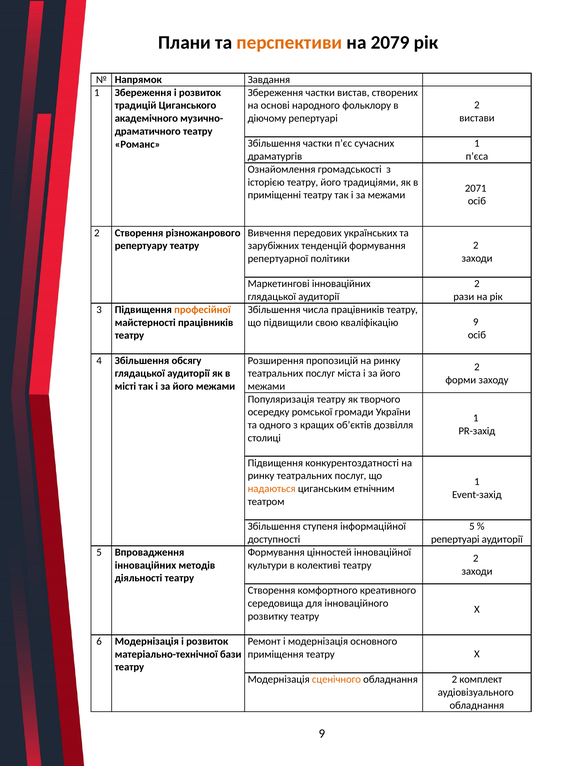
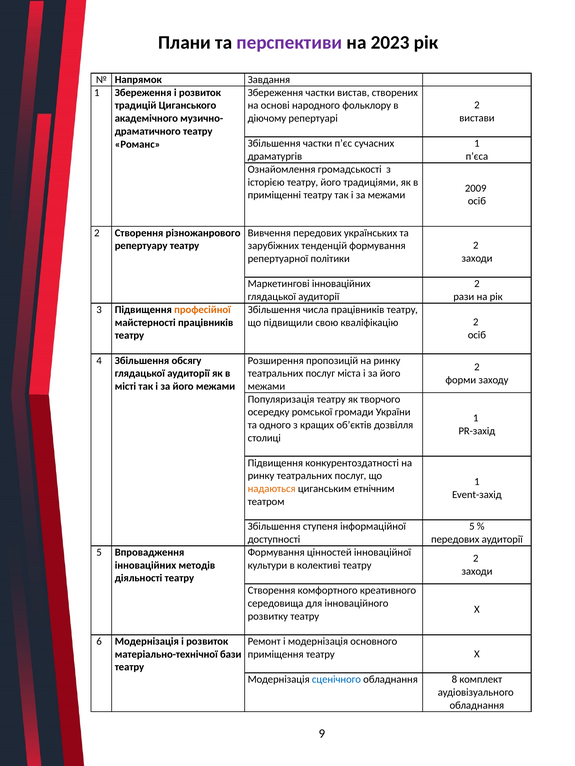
перспективи colour: orange -> purple (289, 42)
2079: 2079 -> 2023 (390, 42)
2071: 2071 -> 2009 (476, 188)
кваліфікацію 9: 9 -> 2 (476, 322)
репертуарі: репертуарі -> передових (455, 540)
сценічного colour: orange -> blue (336, 680)
обладнання 2: 2 -> 8 (454, 680)
